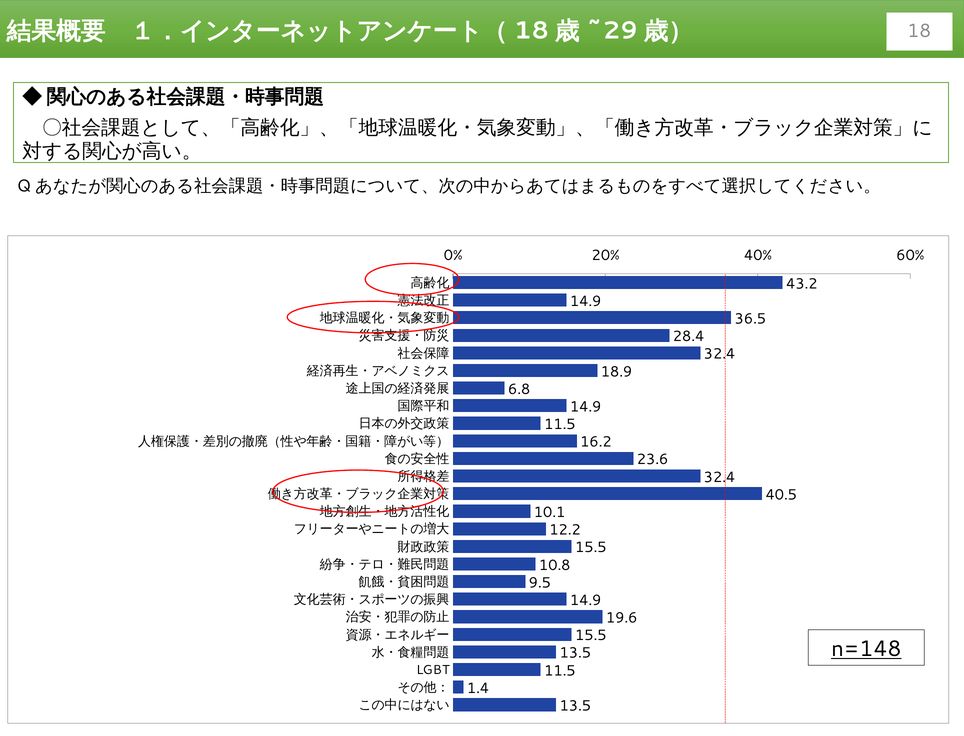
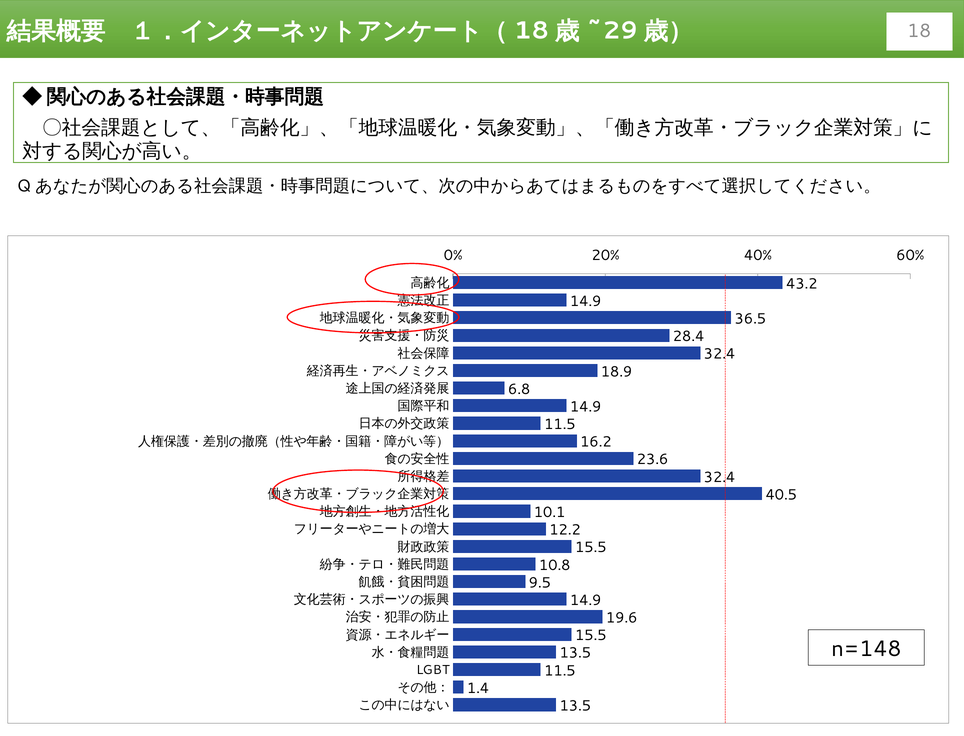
n=148 underline: present -> none (866, 649)
